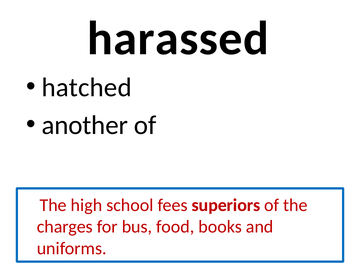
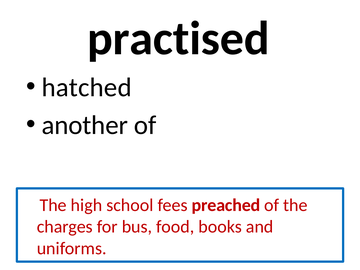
harassed: harassed -> practised (178, 39)
superiors: superiors -> preached (226, 205)
